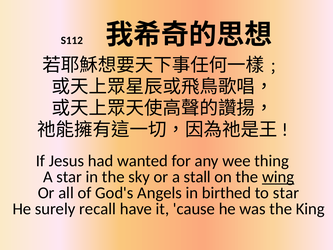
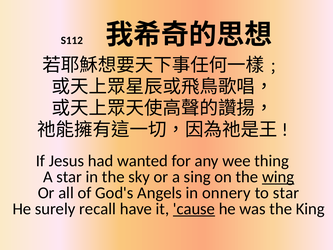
stall: stall -> sing (197, 177)
birthed: birthed -> onnery (226, 193)
cause underline: none -> present (194, 209)
